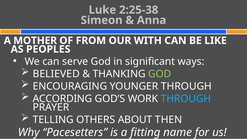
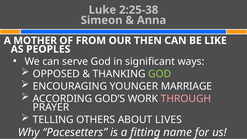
WITH: WITH -> THEN (148, 41)
BELIEVED: BELIEVED -> OPPOSED (56, 74)
YOUNGER THROUGH: THROUGH -> MARRIAGE (186, 86)
THROUGH colour: light blue -> pink (186, 99)
THEN: THEN -> LIVES (169, 120)
